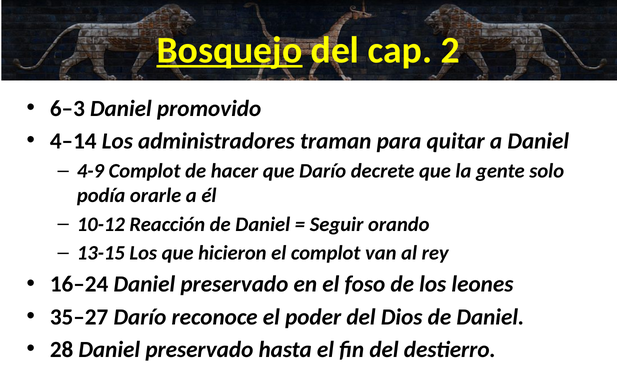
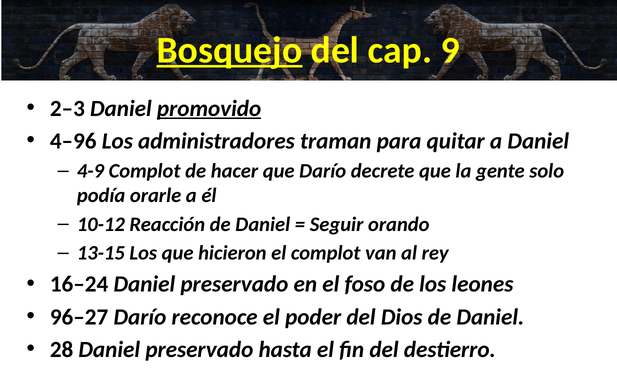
2: 2 -> 9 (450, 50)
6–3: 6–3 -> 2–3 (67, 109)
promovido underline: none -> present (209, 109)
4–14: 4–14 -> 4–96 (73, 141)
35–27: 35–27 -> 96–27 (79, 317)
